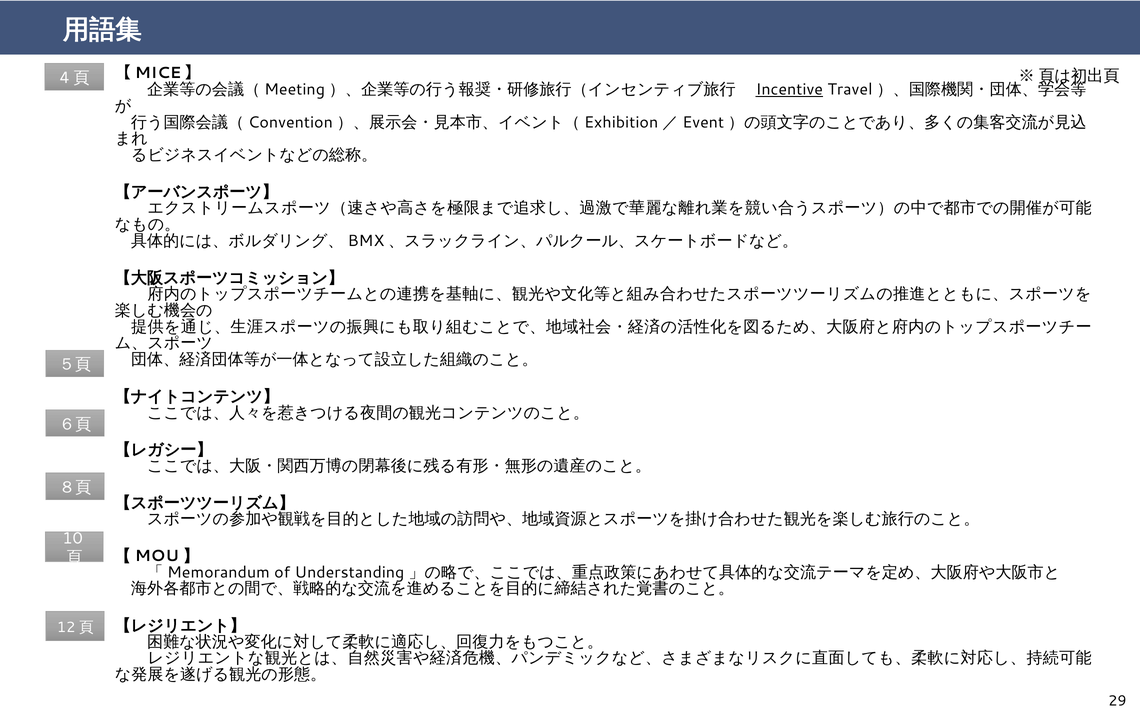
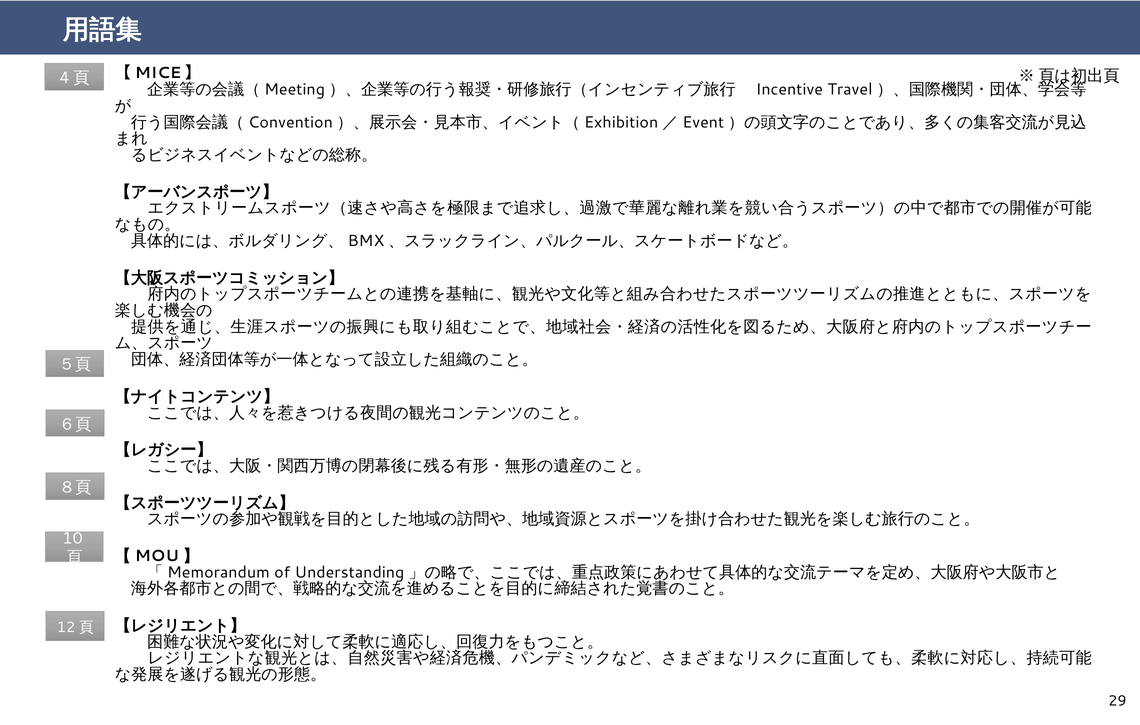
Incentive underline: present -> none (789, 90)
